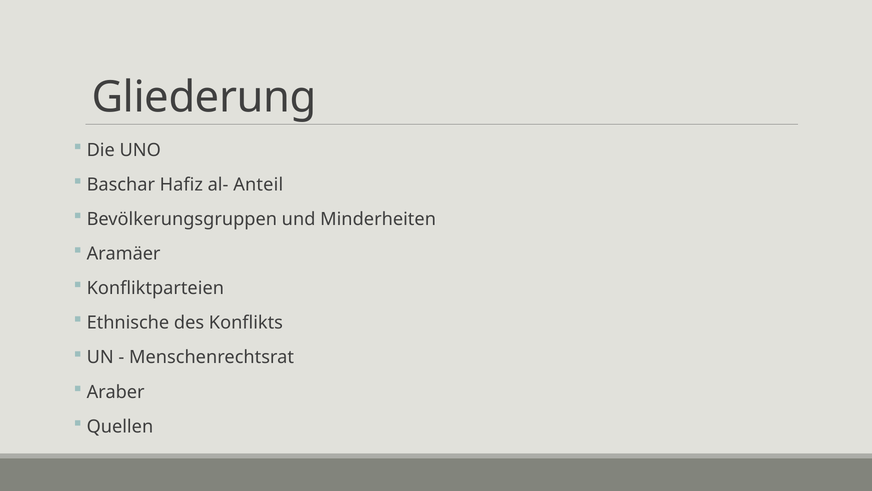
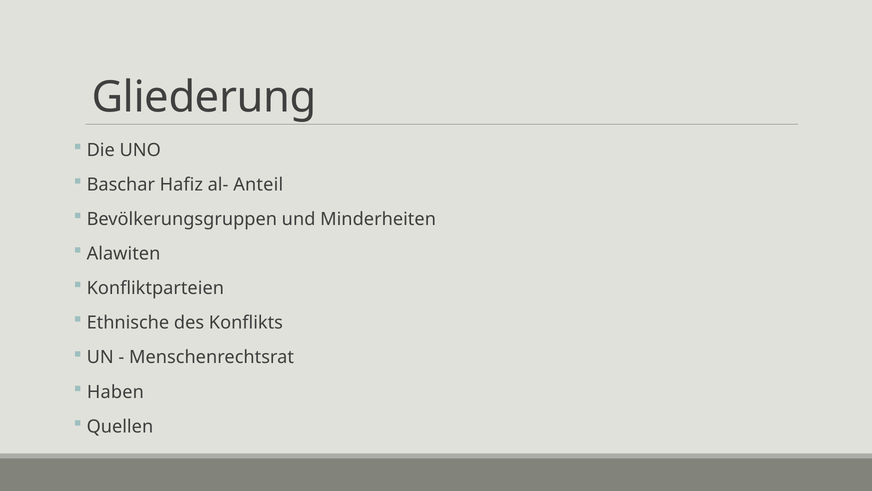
Aramäer: Aramäer -> Alawiten (124, 254)
Araber: Araber -> Haben (115, 392)
